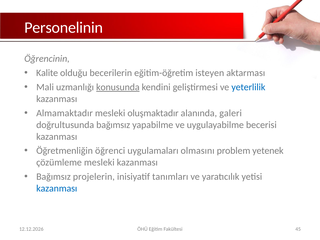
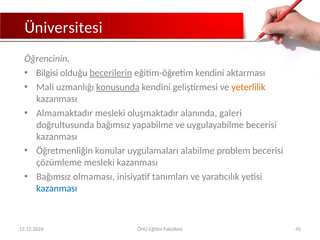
Personelinin: Personelinin -> Üniversitesi (64, 28)
Kalite: Kalite -> Bilgisi (47, 73)
becerilerin underline: none -> present (111, 73)
eğitim-öğretim isteyen: isteyen -> kendini (210, 73)
yeterlilik colour: blue -> orange (248, 87)
öğrenci: öğrenci -> konular (110, 151)
olmasını: olmasını -> alabilme (198, 151)
problem yetenek: yetenek -> becerisi (268, 151)
projelerin: projelerin -> olmaması (94, 177)
